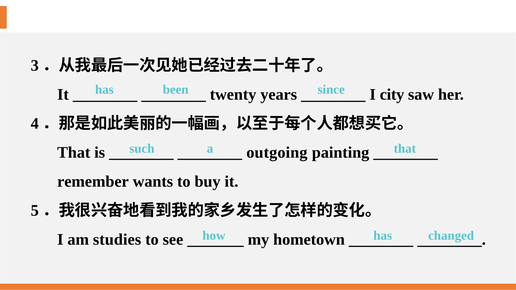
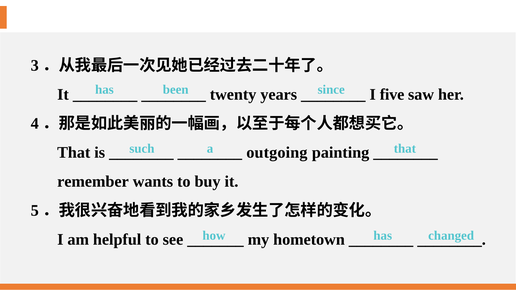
city: city -> five (392, 95)
studies: studies -> helpful (117, 240)
